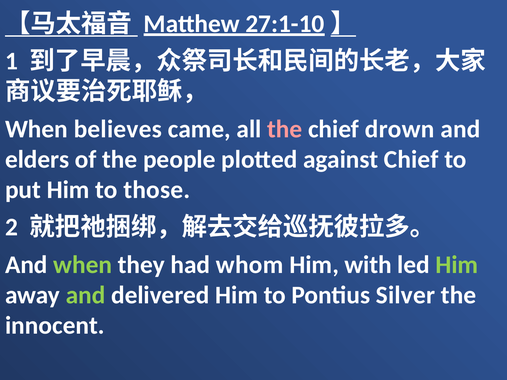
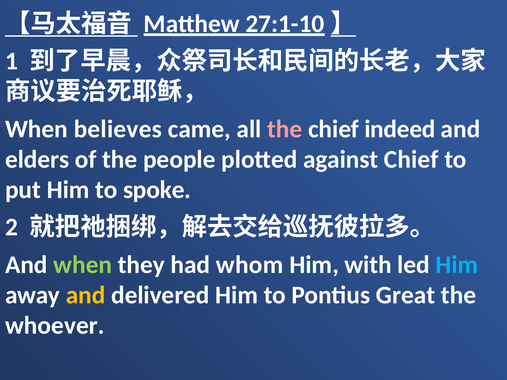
drown: drown -> indeed (400, 129)
those: those -> spoke (157, 190)
Him colour: light green -> light blue (457, 265)
and colour: light green -> yellow (86, 295)
Silver: Silver -> Great (406, 295)
innocent: innocent -> whoever (55, 326)
